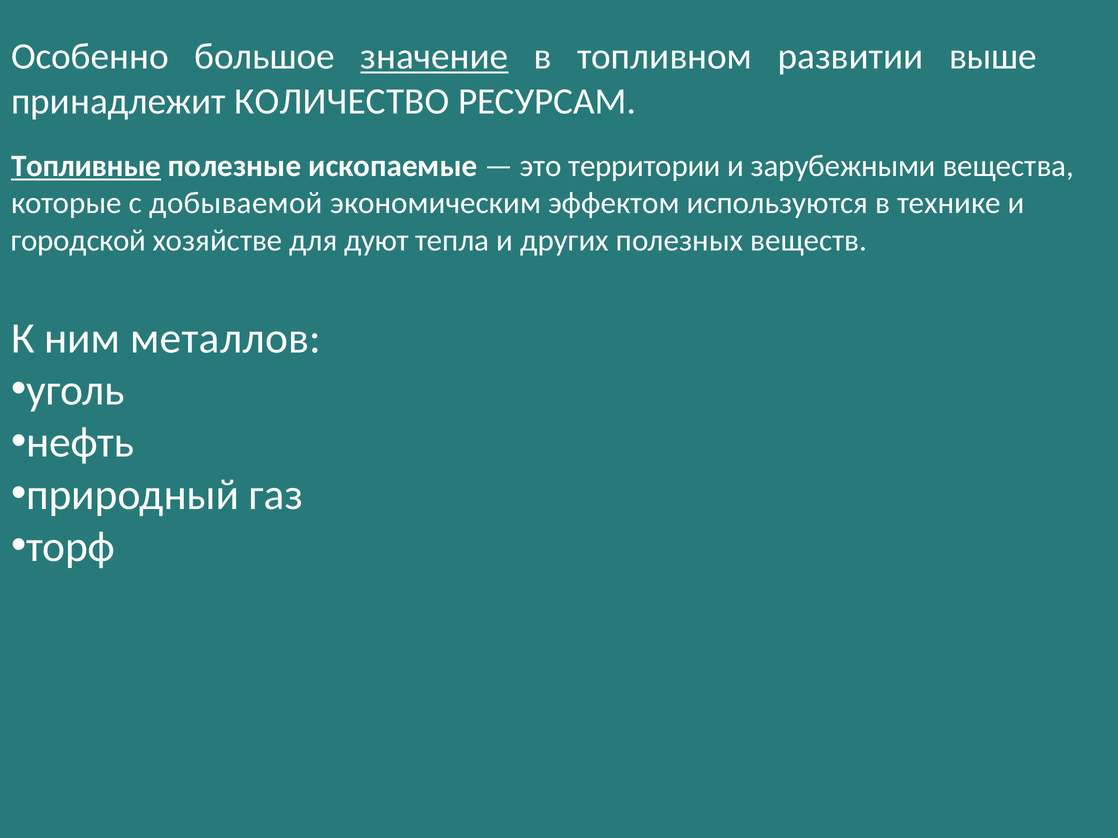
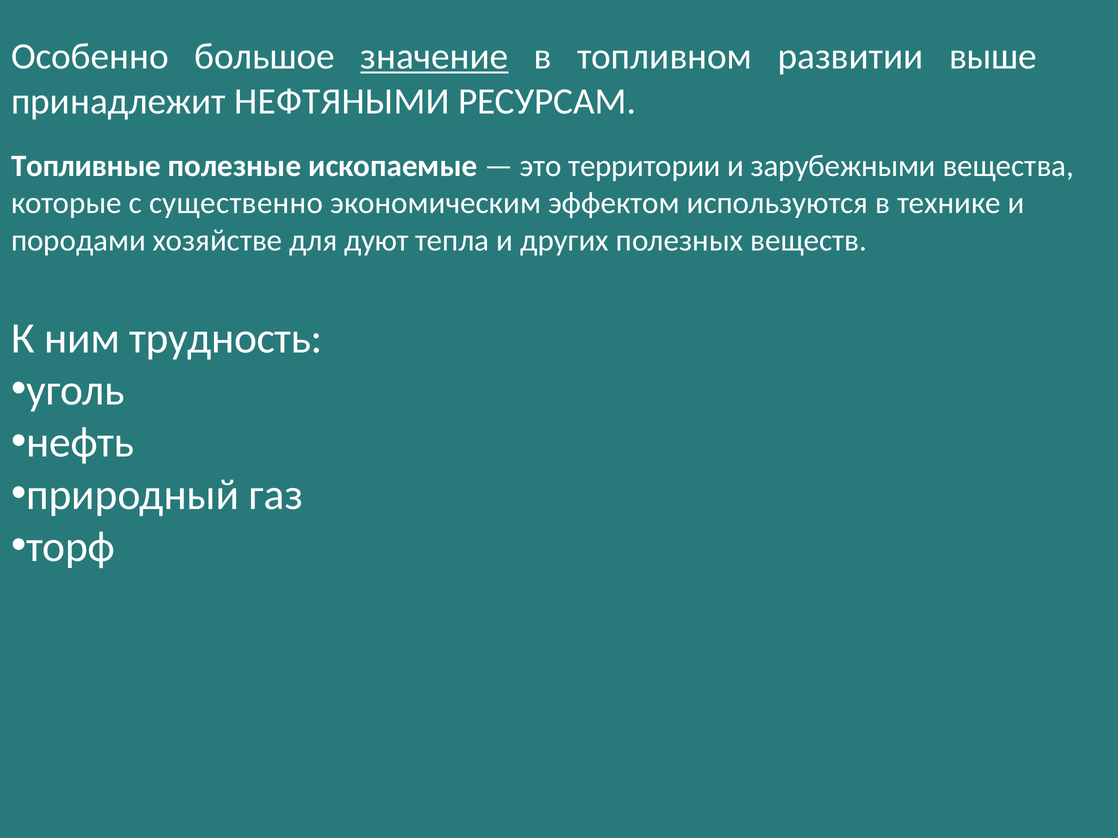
КОЛИЧЕСТВО: КОЛИЧЕСТВО -> НЕФТЯНЫМИ (342, 101)
Топливные underline: present -> none (86, 166)
добываемой: добываемой -> существенно (236, 203)
городской: городской -> породами (78, 241)
металлов: металлов -> трудность (226, 338)
